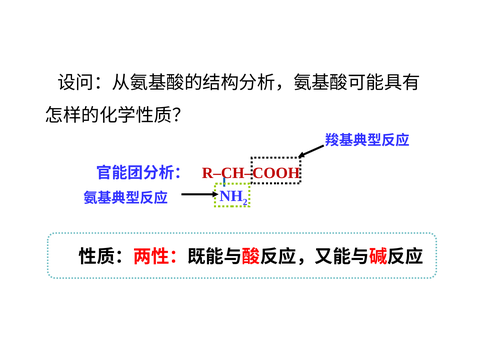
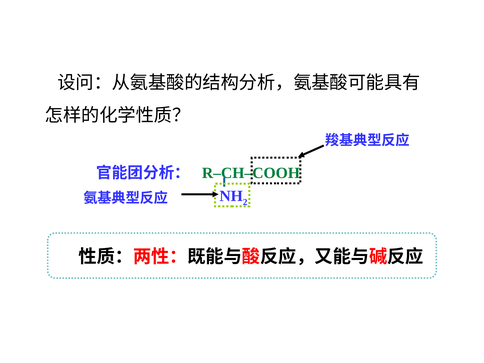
R–CH–COOH colour: red -> green (251, 173)
